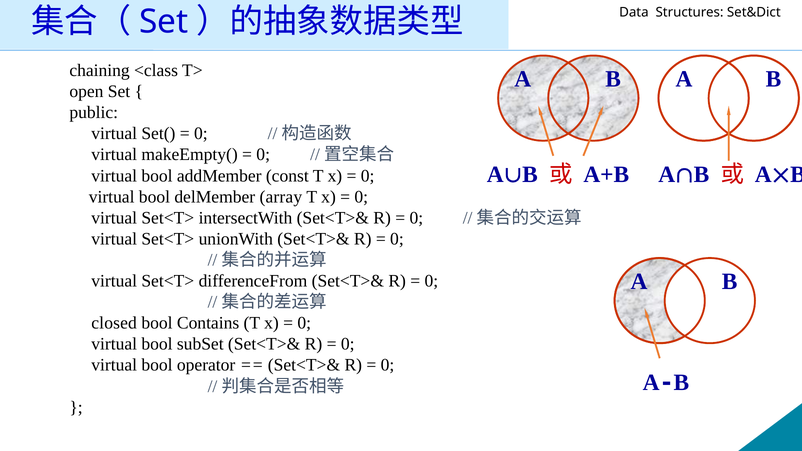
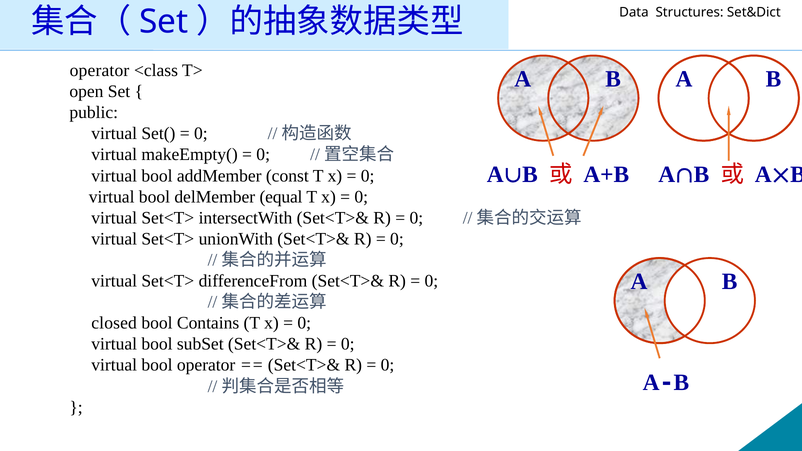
chaining: chaining -> operator (99, 71)
array: array -> equal (281, 197)
